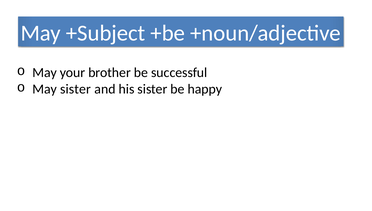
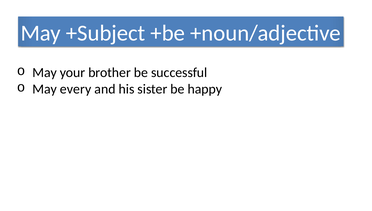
May sister: sister -> every (76, 89)
